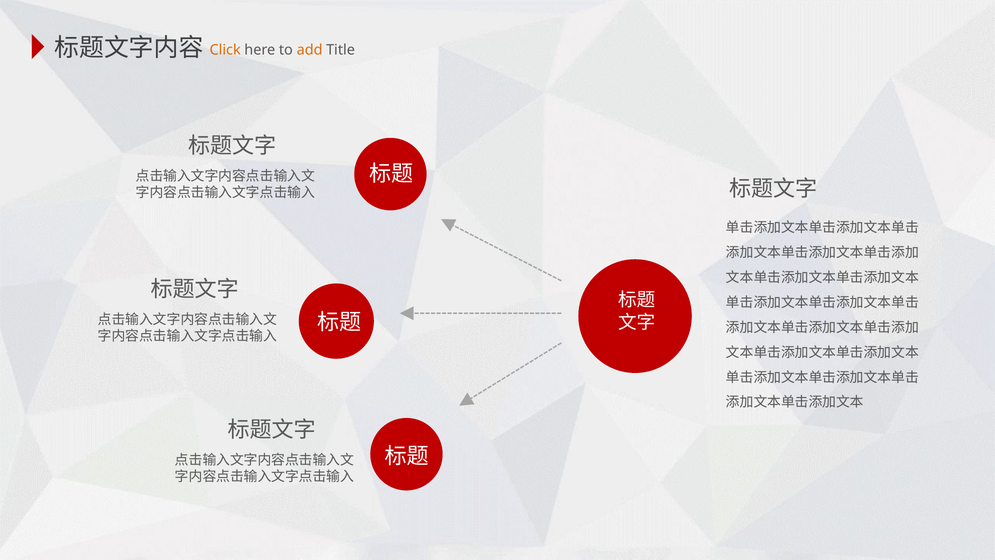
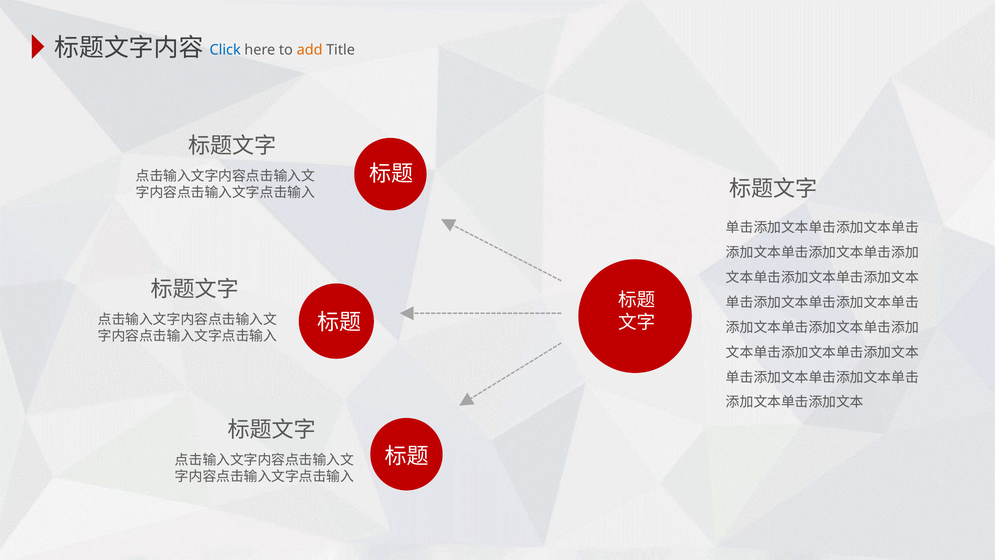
Click colour: orange -> blue (225, 50)
